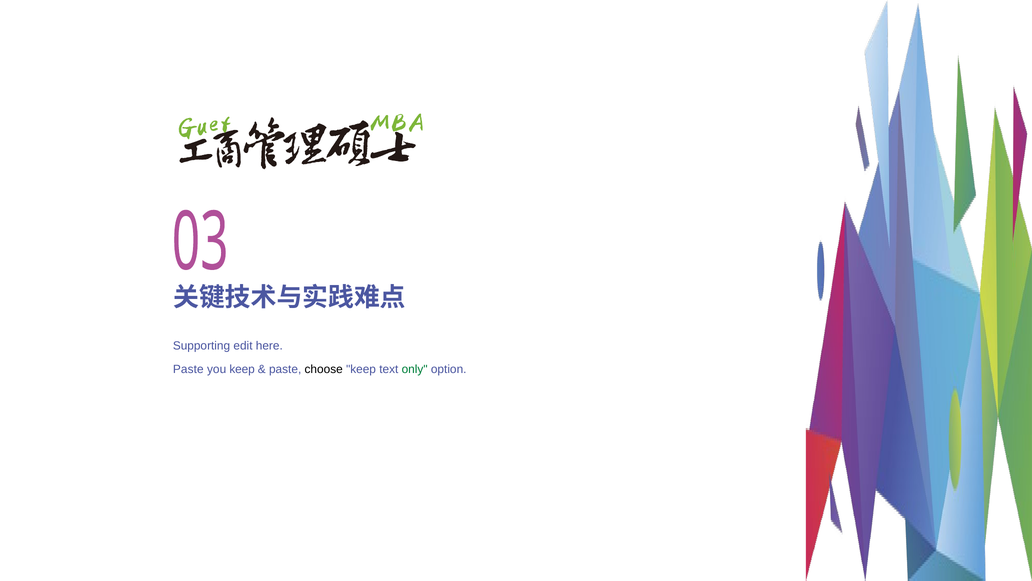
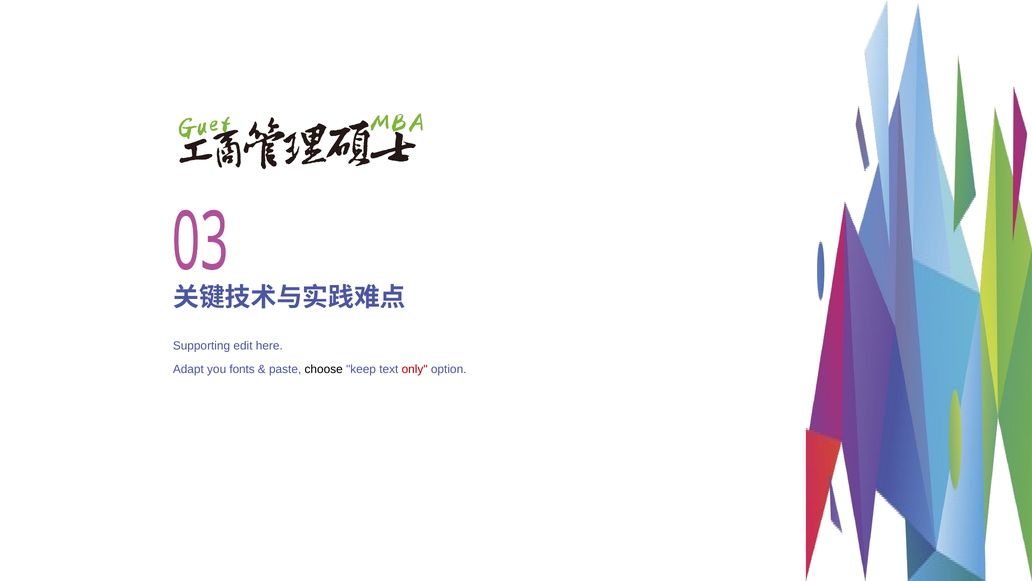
Paste: Paste -> Adapt (188, 369)
you keep: keep -> fonts (242, 369)
only colour: green -> red (415, 369)
